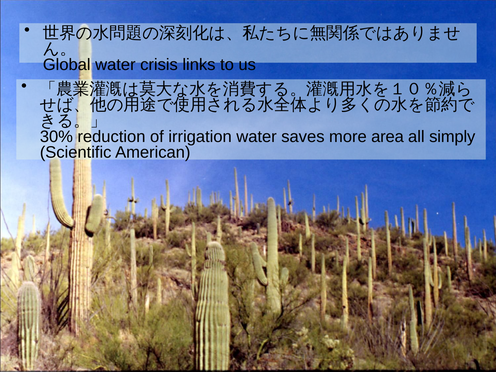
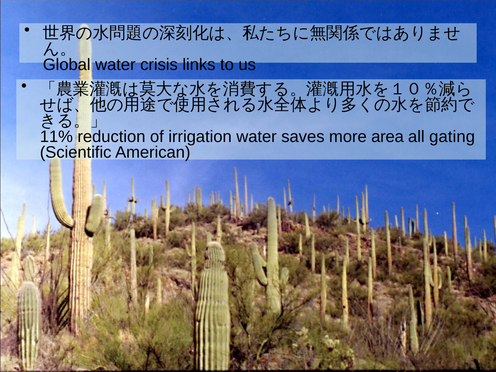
30%: 30% -> 11% (56, 137)
simply: simply -> gating (452, 137)
